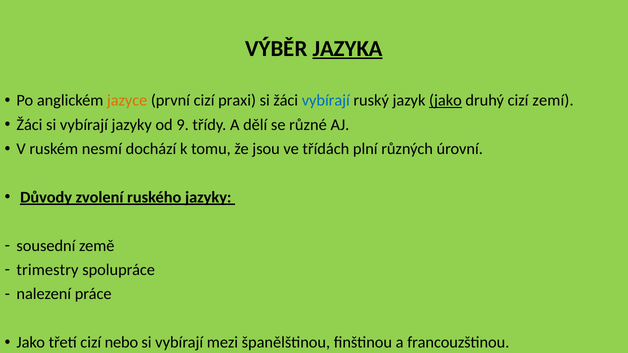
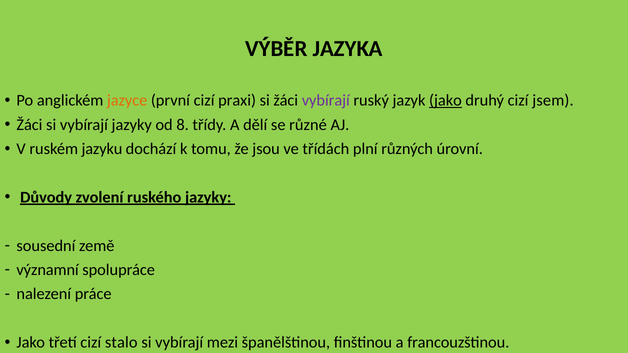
JAZYKA underline: present -> none (348, 49)
vybírají colour: blue -> purple (326, 101)
zemí: zemí -> jsem (553, 101)
9: 9 -> 8 (183, 125)
nesmí: nesmí -> jazyku (102, 149)
trimestry: trimestry -> významní (48, 270)
nebo: nebo -> stalo (121, 343)
